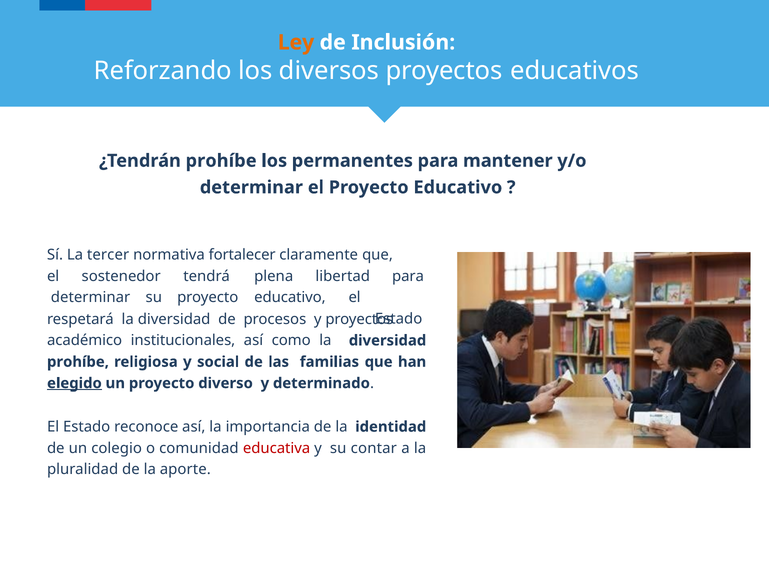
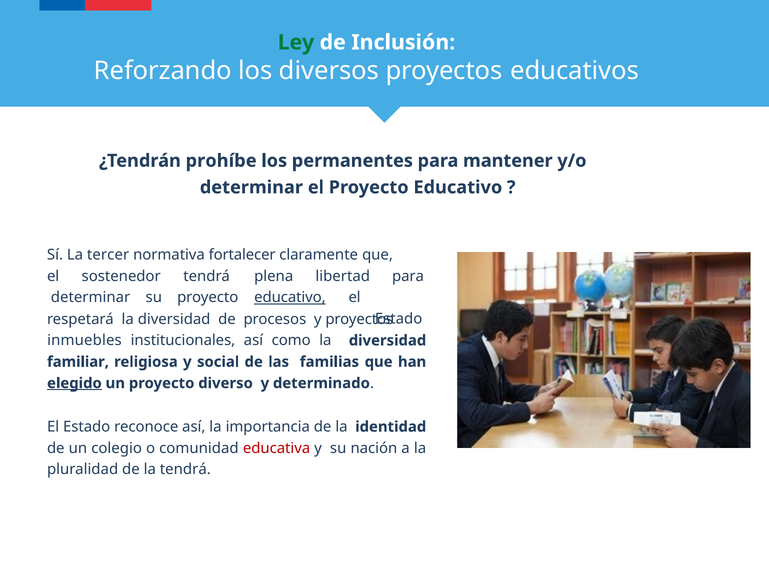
Ley colour: orange -> green (296, 42)
educativo underline: none -> present (290, 297)
académico: académico -> inmuebles (84, 340)
prohíbe: prohíbe -> familiar (78, 362)
contar: contar -> nación (374, 448)
la aporte: aporte -> tendrá (185, 469)
